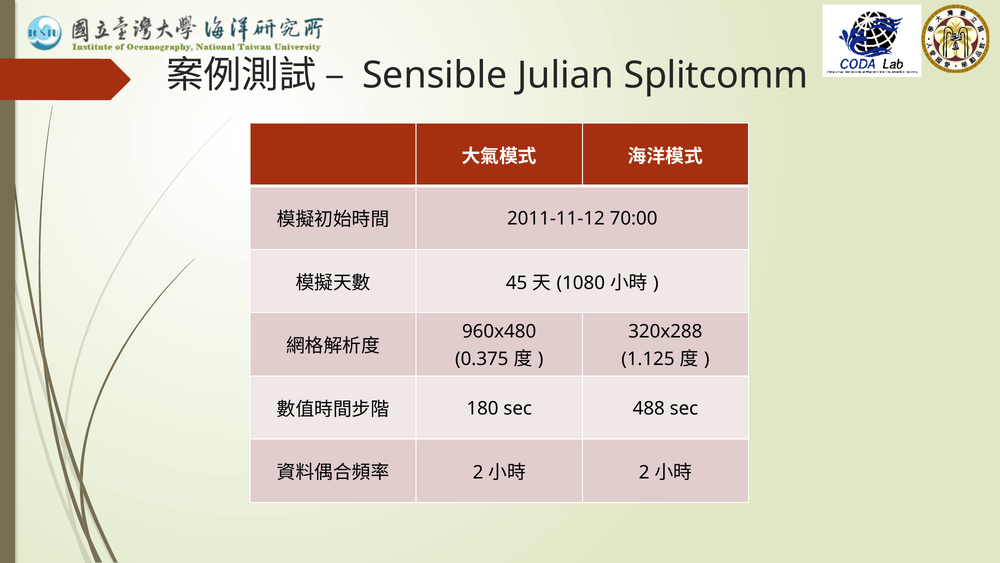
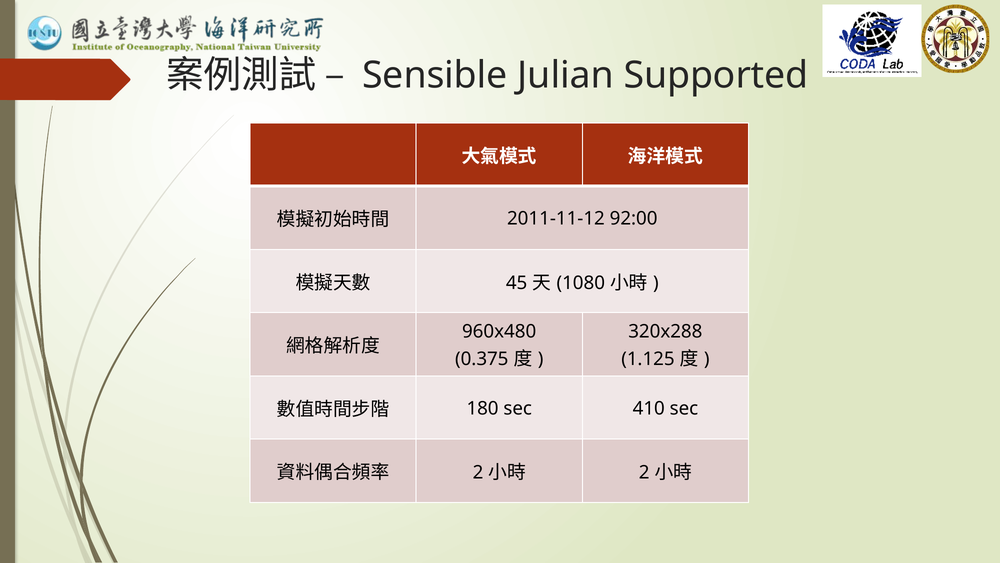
Splitcomm: Splitcomm -> Supported (716, 75)
70:00: 70:00 -> 92:00 (634, 219)
488: 488 -> 410 (649, 408)
